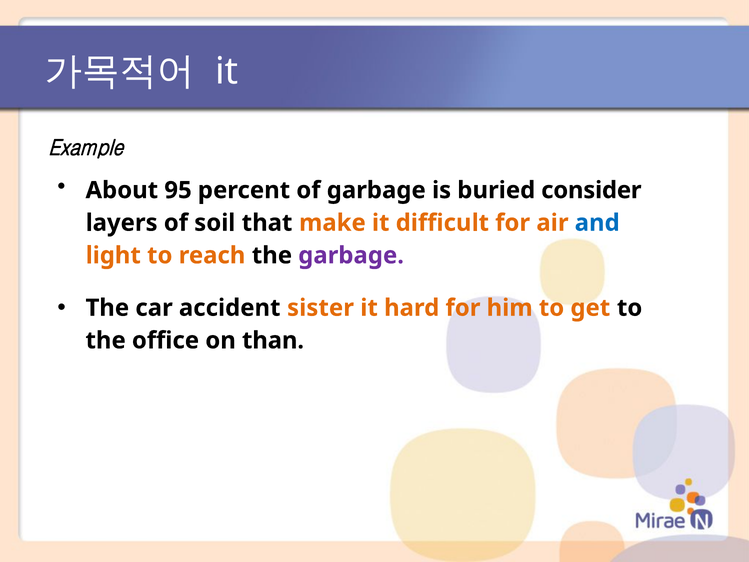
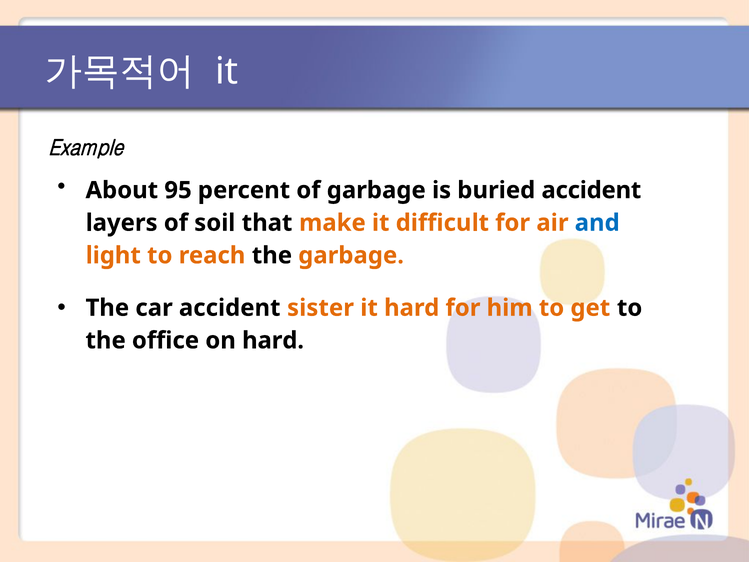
buried consider: consider -> accident (591, 190)
garbage colour: purple -> orange (351, 255)
on than: than -> hard (273, 340)
